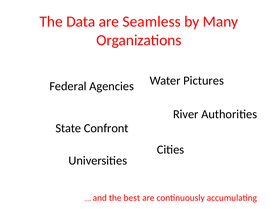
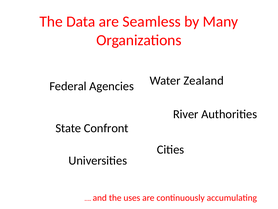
Pictures: Pictures -> Zealand (204, 80)
best: best -> uses (132, 197)
